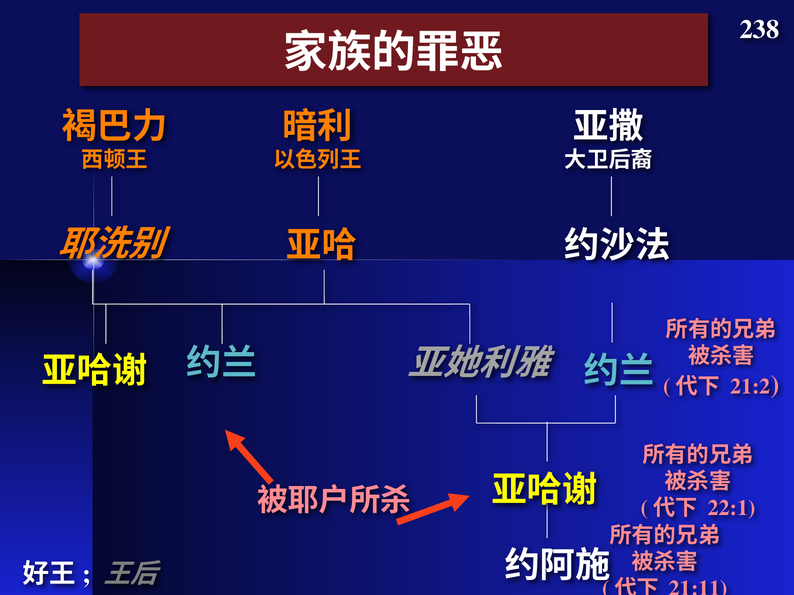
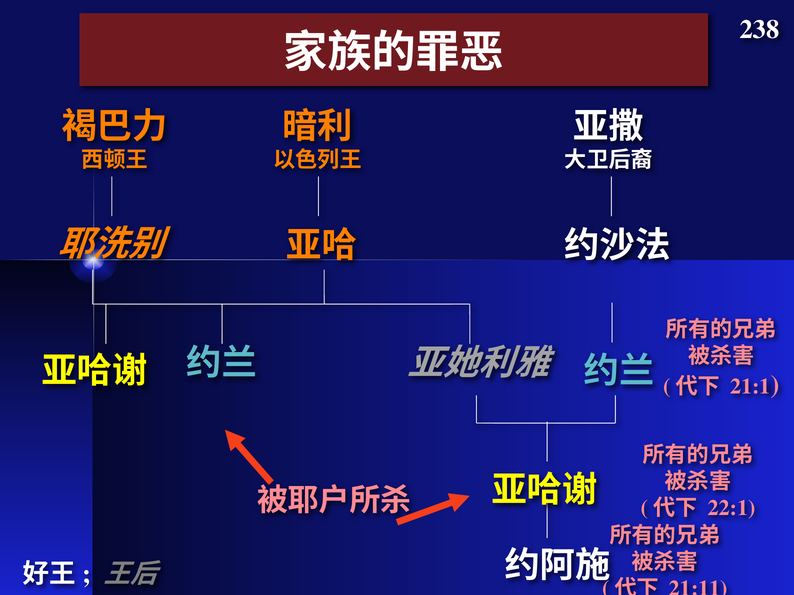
21:2: 21:2 -> 21:1 (750, 387)
